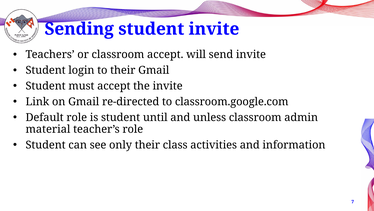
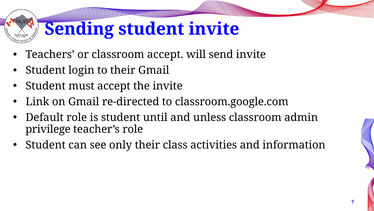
material: material -> privilege (48, 129)
